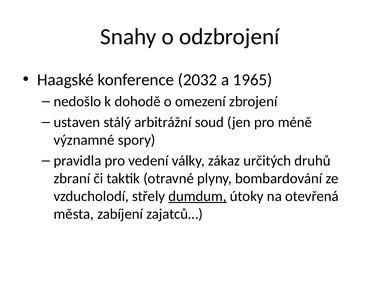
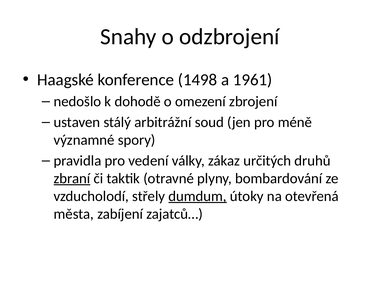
2032: 2032 -> 1498 (198, 80)
1965: 1965 -> 1961 (253, 80)
zbraní underline: none -> present (72, 178)
